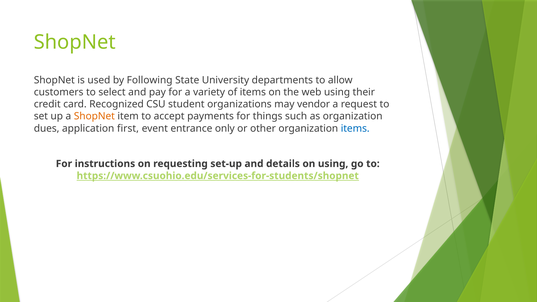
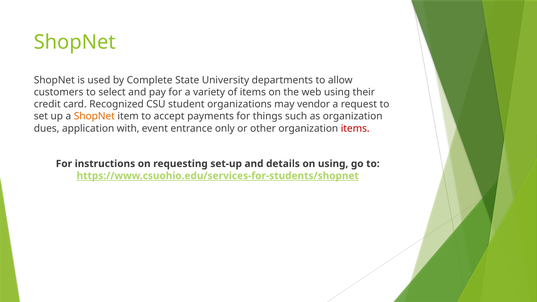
Following: Following -> Complete (150, 80)
first: first -> with (128, 128)
items colour: blue -> red (355, 128)
